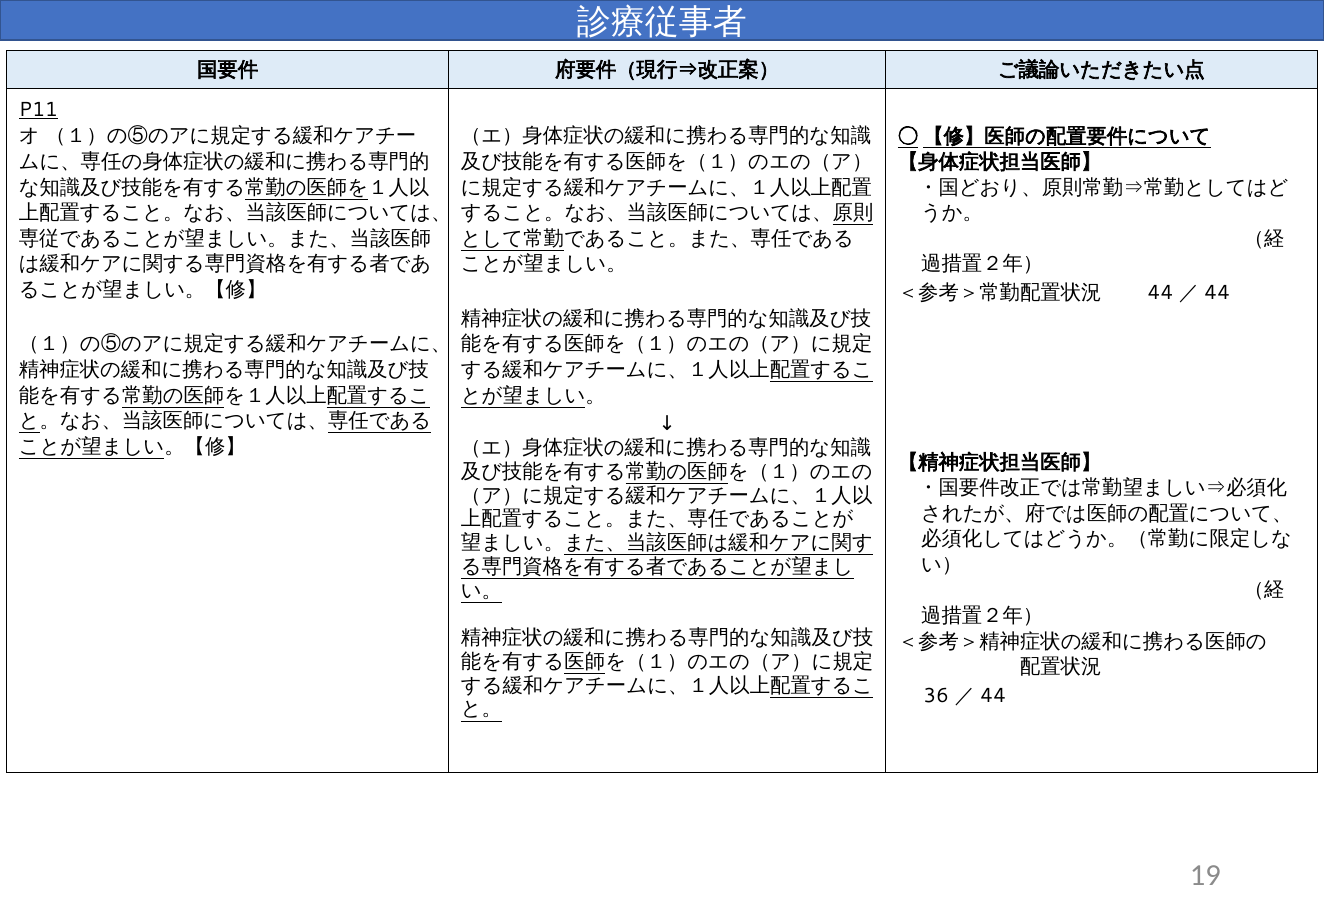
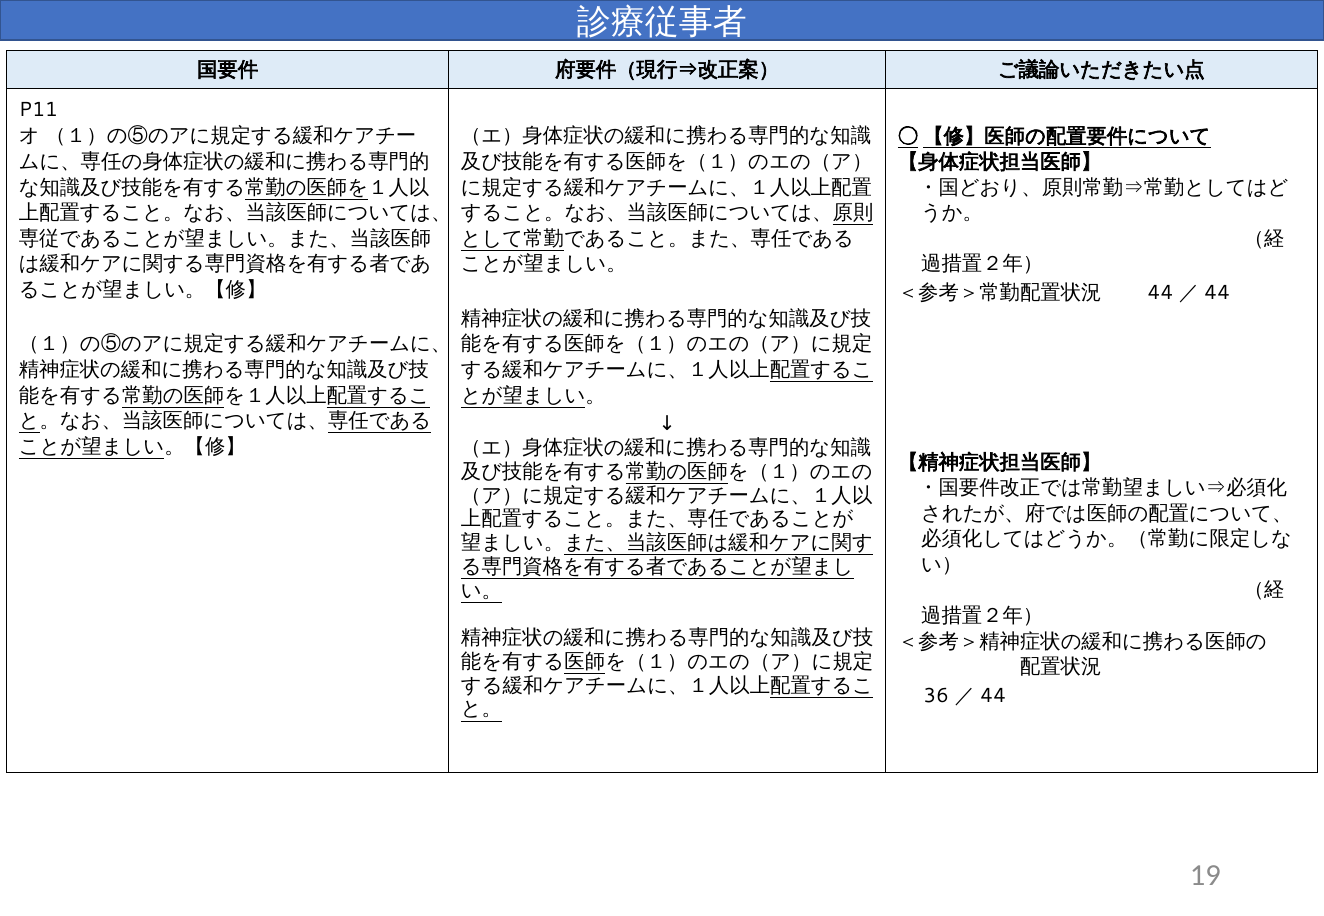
P11 underline: present -> none (38, 110)
